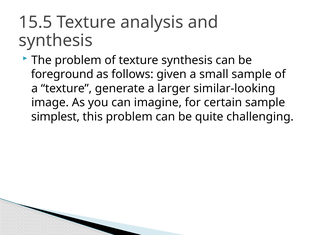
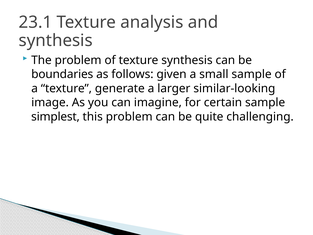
15.5: 15.5 -> 23.1 (36, 22)
foreground: foreground -> boundaries (62, 74)
